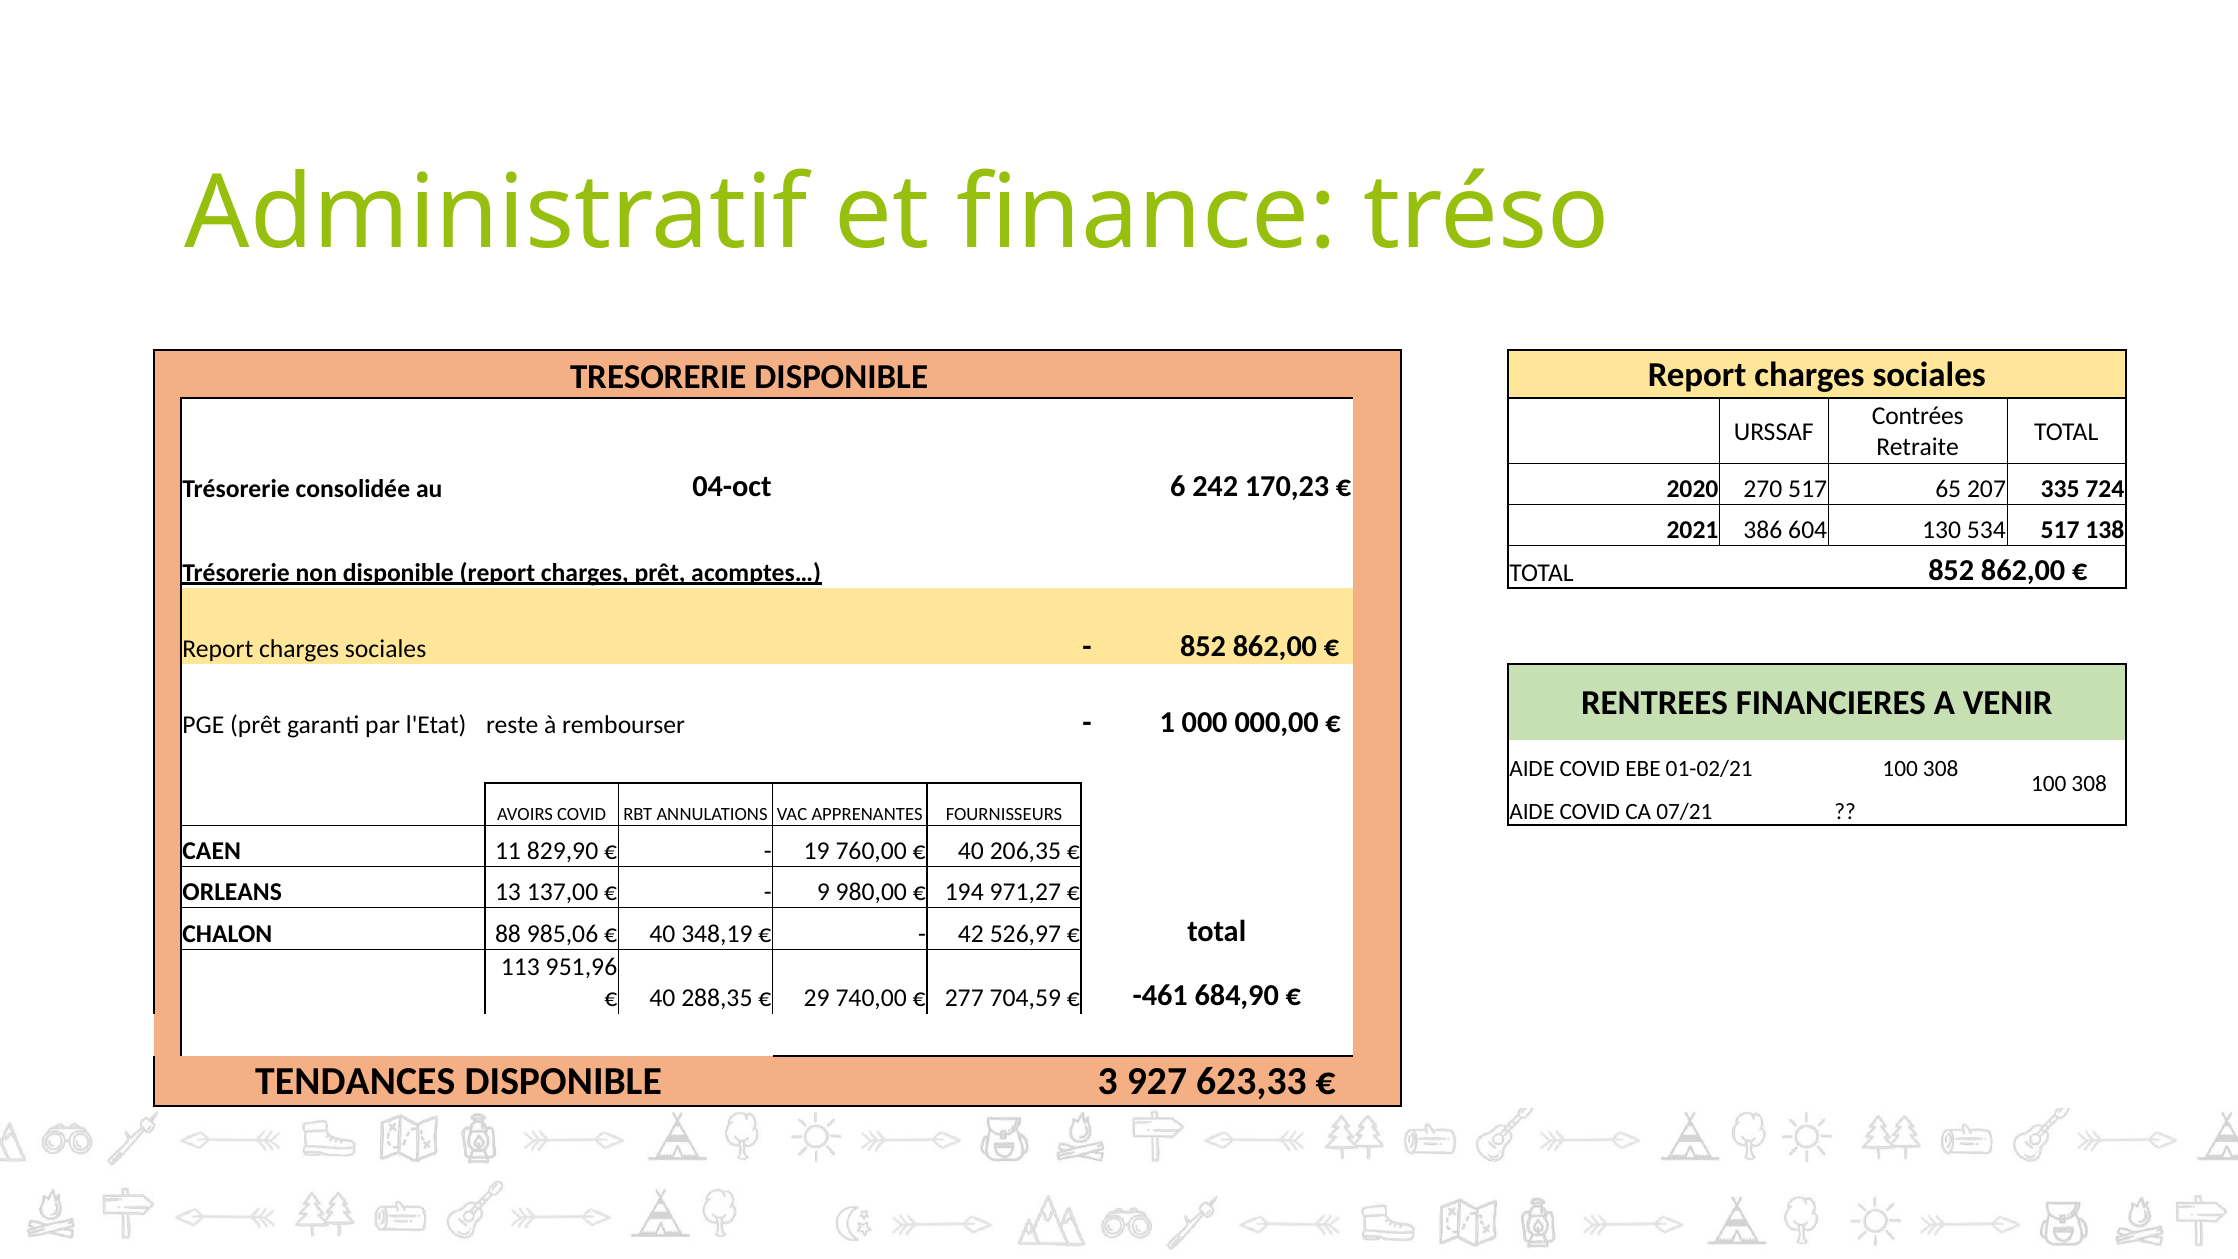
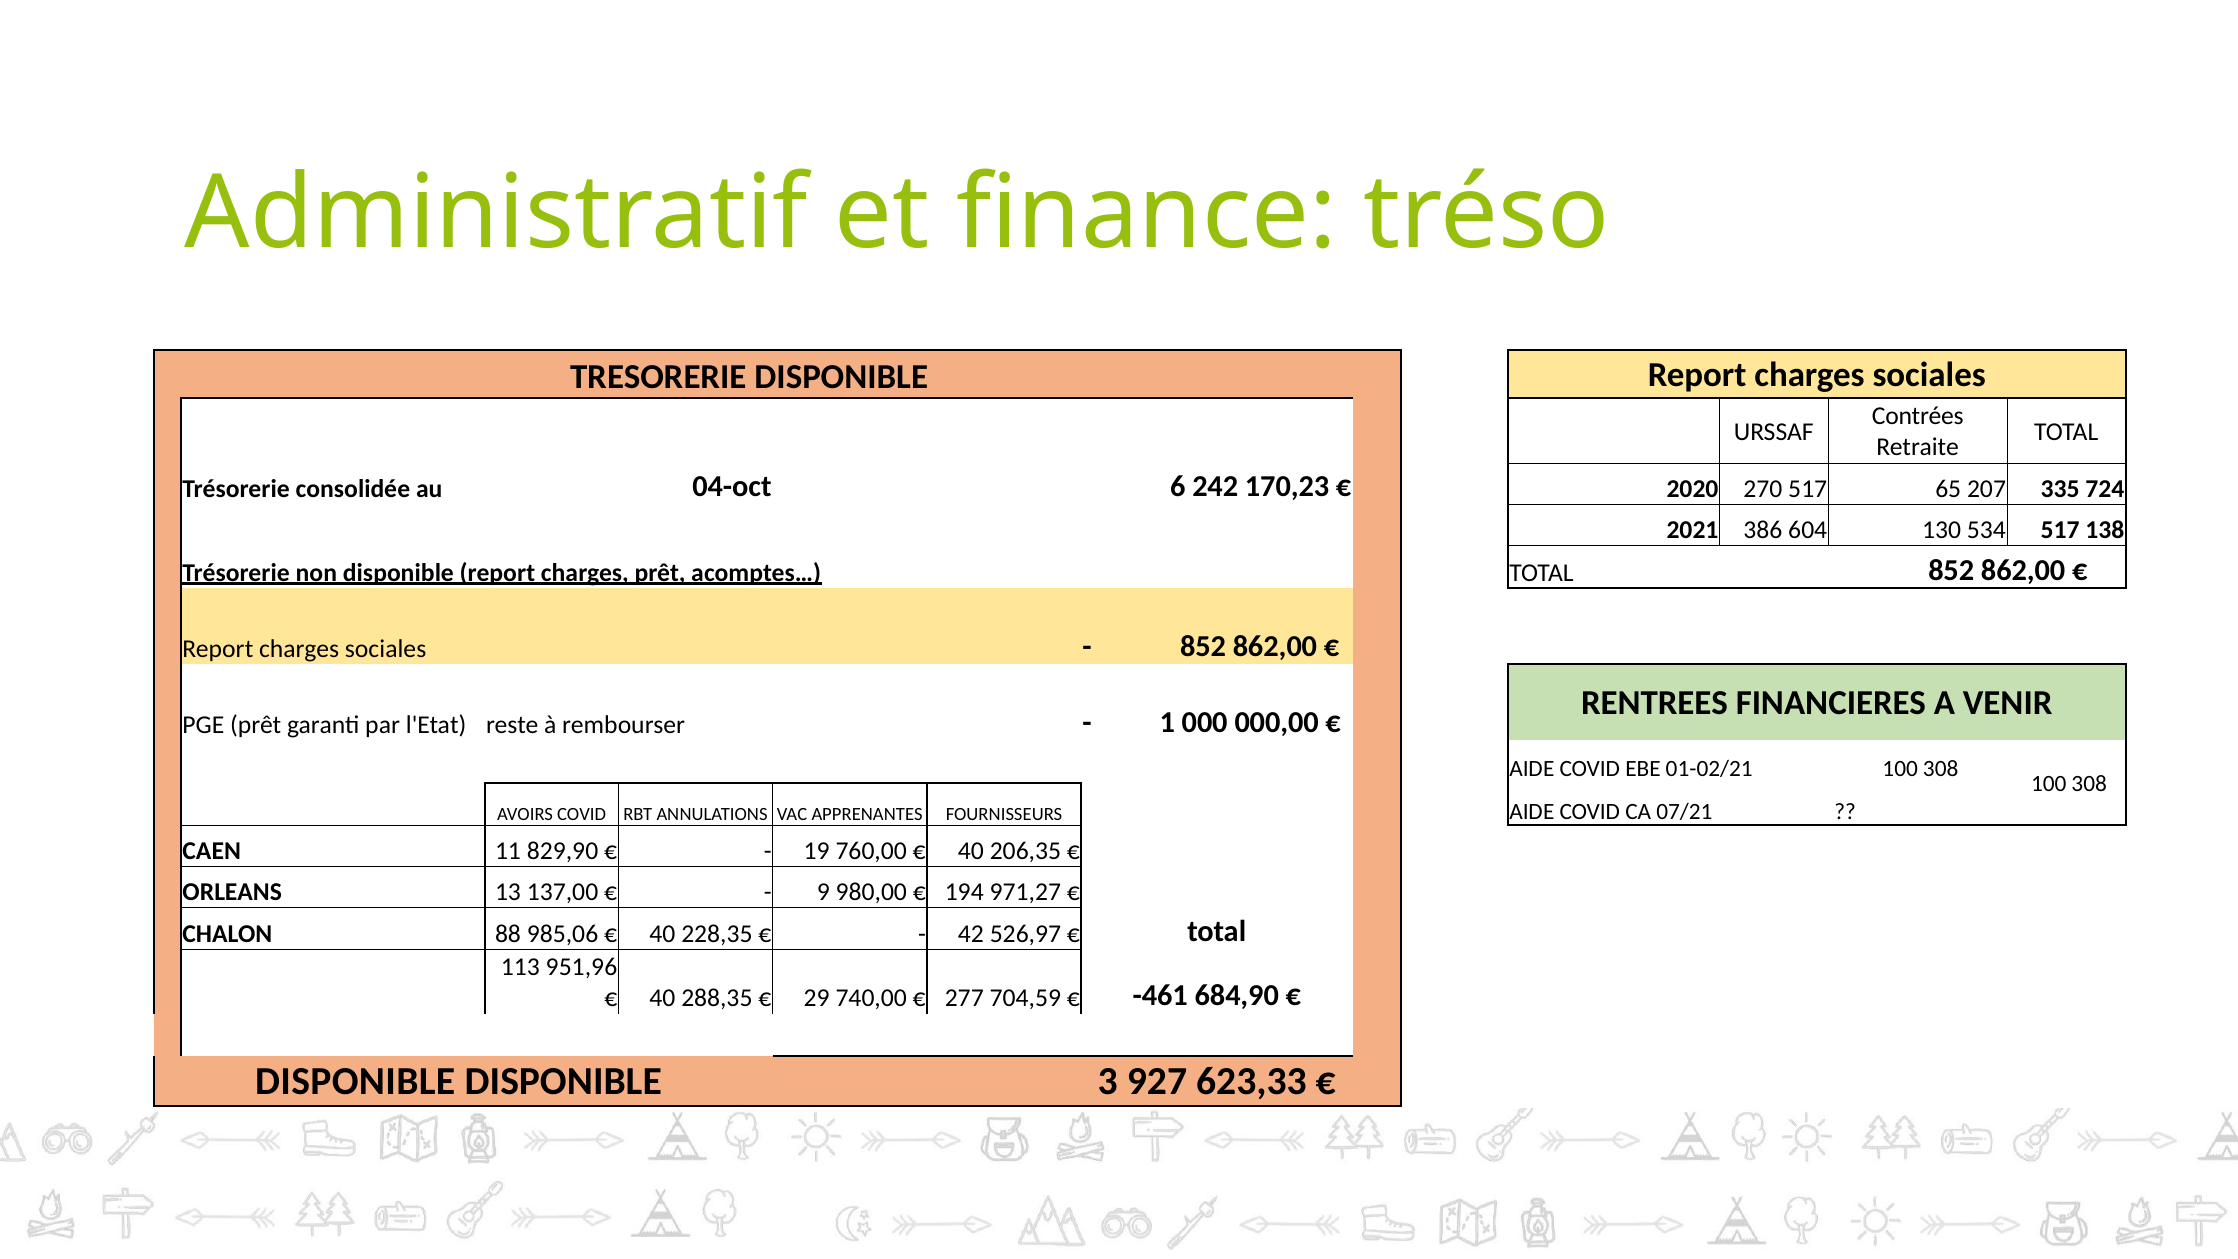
348,19: 348,19 -> 228,35 (717, 934)
TENDANCES: TENDANCES -> DISPONIBLE (355, 1082)
